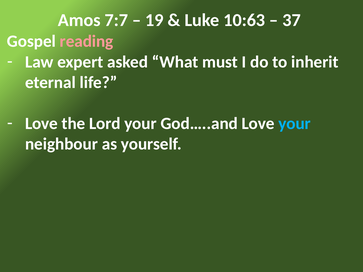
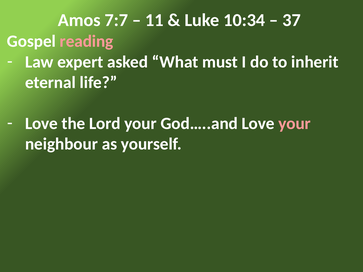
19: 19 -> 11 (154, 20)
10:63: 10:63 -> 10:34 (244, 20)
your colour: light blue -> pink (295, 124)
